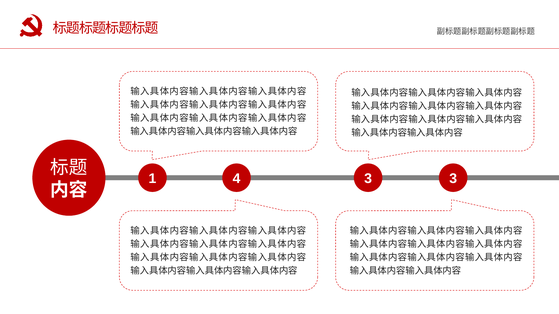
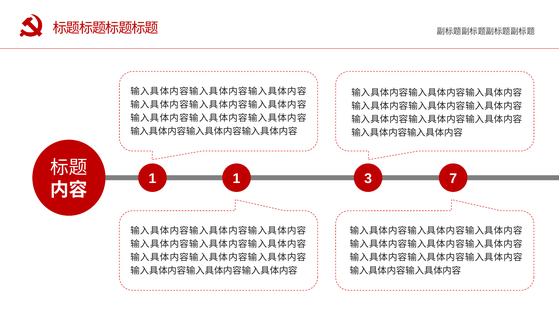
1 4: 4 -> 1 (237, 179)
3 3: 3 -> 7 (453, 179)
